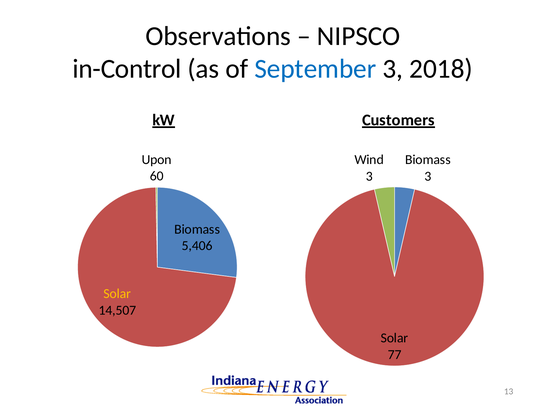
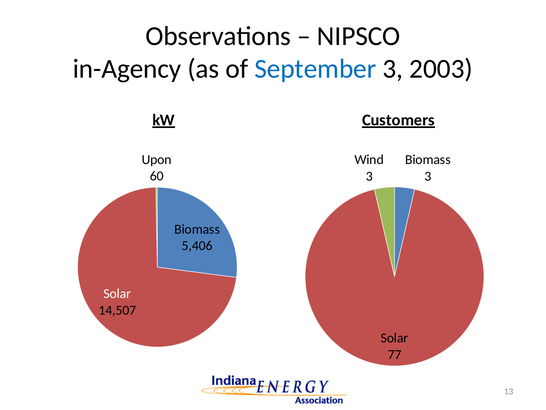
in-Control: in-Control -> in-Agency (127, 69)
2018: 2018 -> 2003 (441, 69)
Solar colour: yellow -> white (117, 293)
